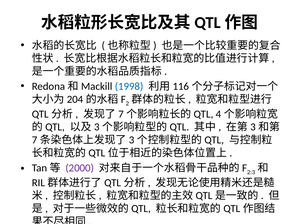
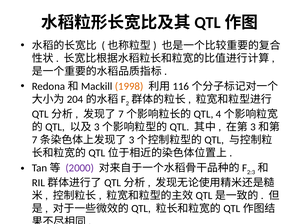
1998 colour: blue -> orange (129, 87)
